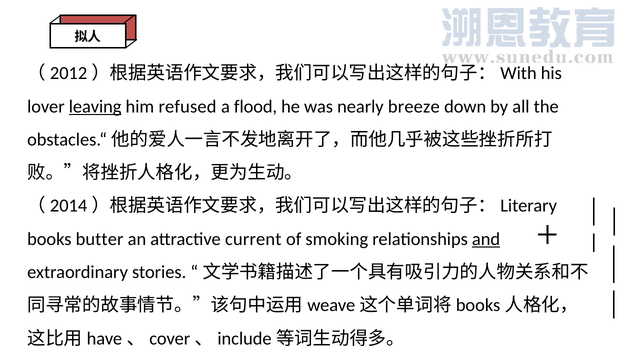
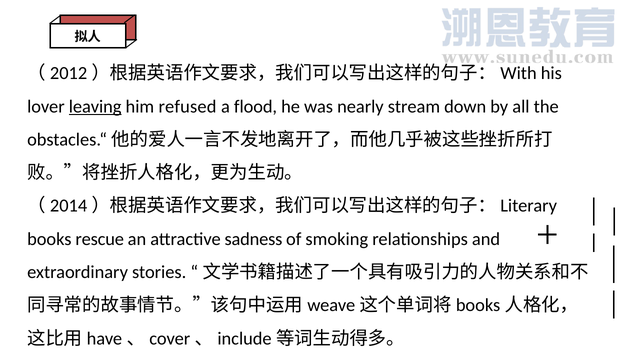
breeze: breeze -> stream (414, 106)
butter: butter -> rescue (100, 239)
current: current -> sadness (253, 239)
and underline: present -> none (486, 239)
